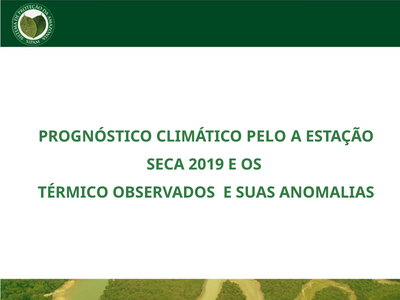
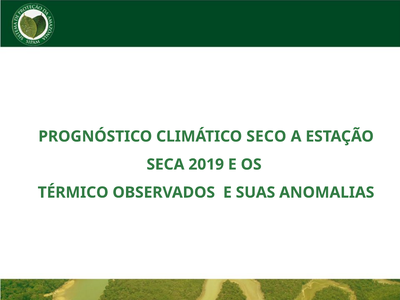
PELO: PELO -> SECO (266, 136)
